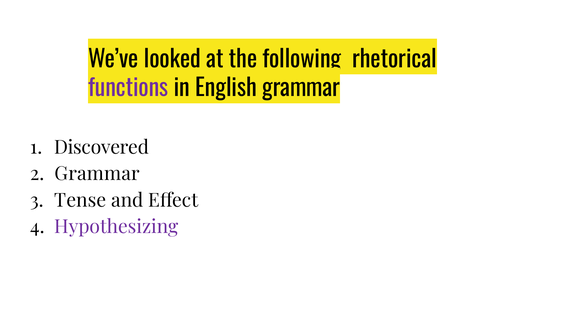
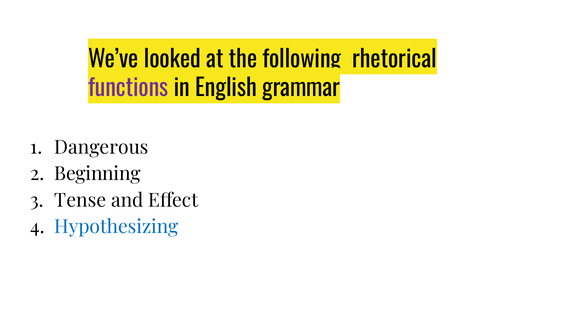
Discovered: Discovered -> Dangerous (101, 148)
Grammar: Grammar -> Beginning (97, 174)
Hypothesizing colour: purple -> blue (116, 227)
